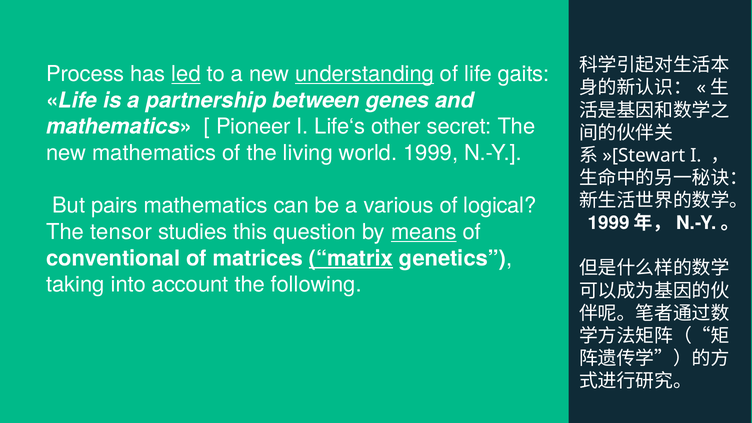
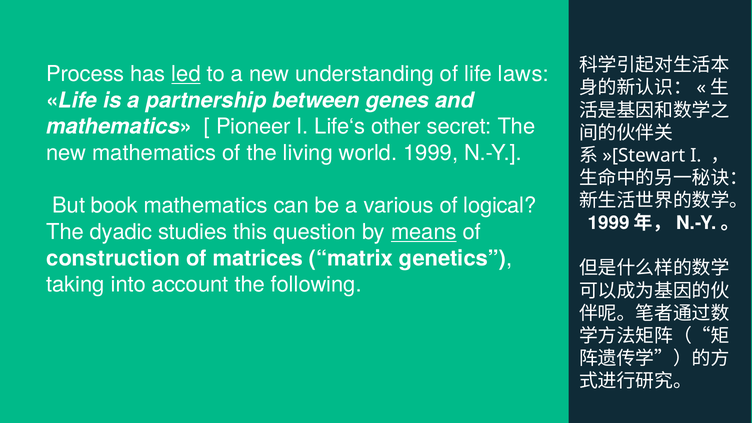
understanding underline: present -> none (365, 74)
gaits: gaits -> laws (523, 74)
pairs: pairs -> book (114, 206)
tensor: tensor -> dyadic (121, 232)
conventional: conventional -> construction (113, 258)
matrix underline: present -> none (351, 258)
